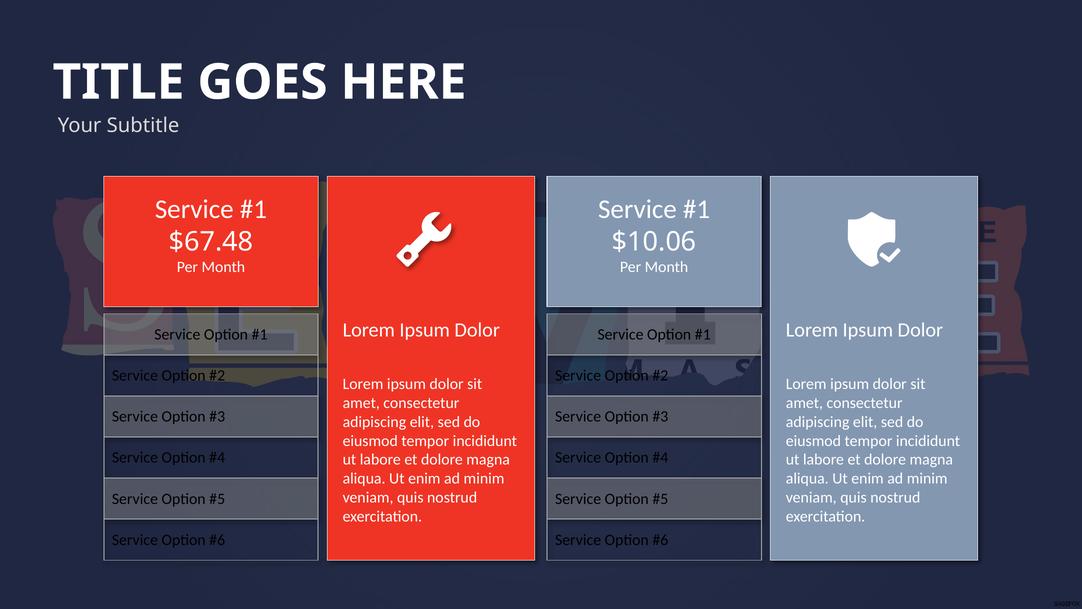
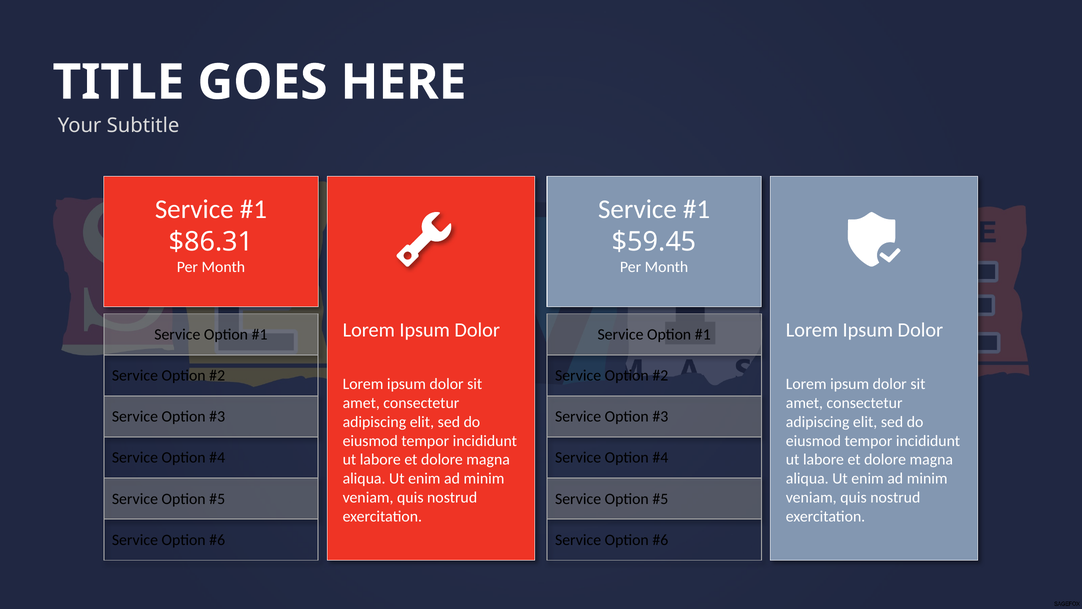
$67.48: $67.48 -> $86.31 (211, 242)
$10.06: $10.06 -> $59.45 (654, 242)
